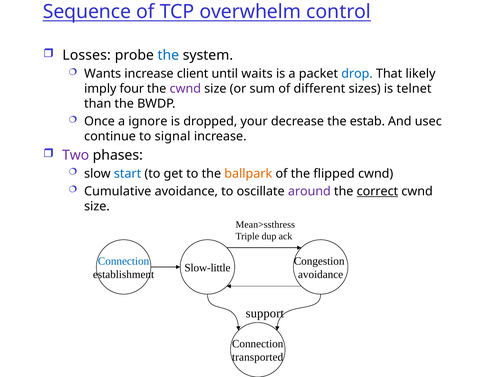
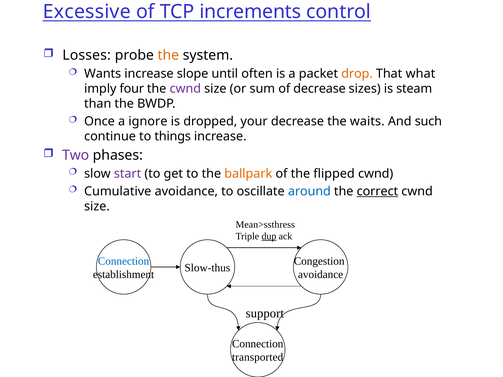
Sequence: Sequence -> Excessive (87, 12)
overwhelm: overwhelm -> increments (250, 12)
the colour: blue -> orange (168, 55)
client: client -> slope (193, 74)
waits: waits -> often (257, 74)
drop colour: blue -> orange (357, 74)
likely: likely -> what (421, 74)
of different: different -> decrease (320, 89)
telnet: telnet -> steam (414, 89)
estab: estab -> waits (367, 122)
usec: usec -> such (428, 122)
signal: signal -> things (173, 137)
start colour: blue -> purple (128, 174)
around colour: purple -> blue (309, 191)
dup underline: none -> present (269, 236)
Slow-little: Slow-little -> Slow-thus (207, 268)
